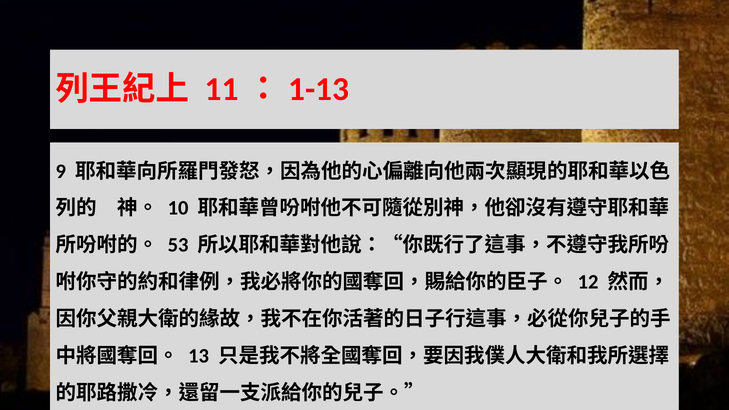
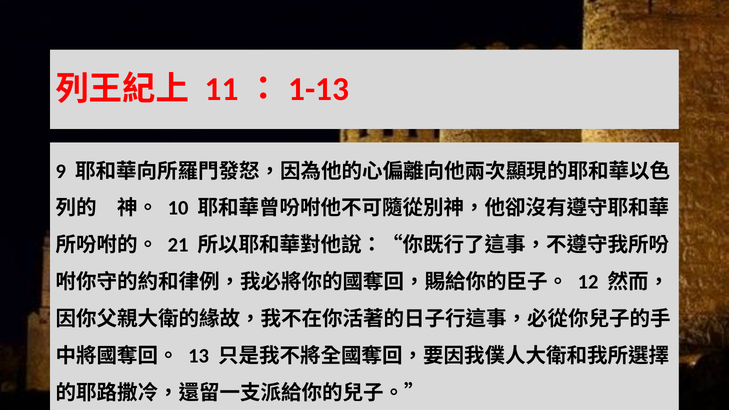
53: 53 -> 21 (178, 245)
